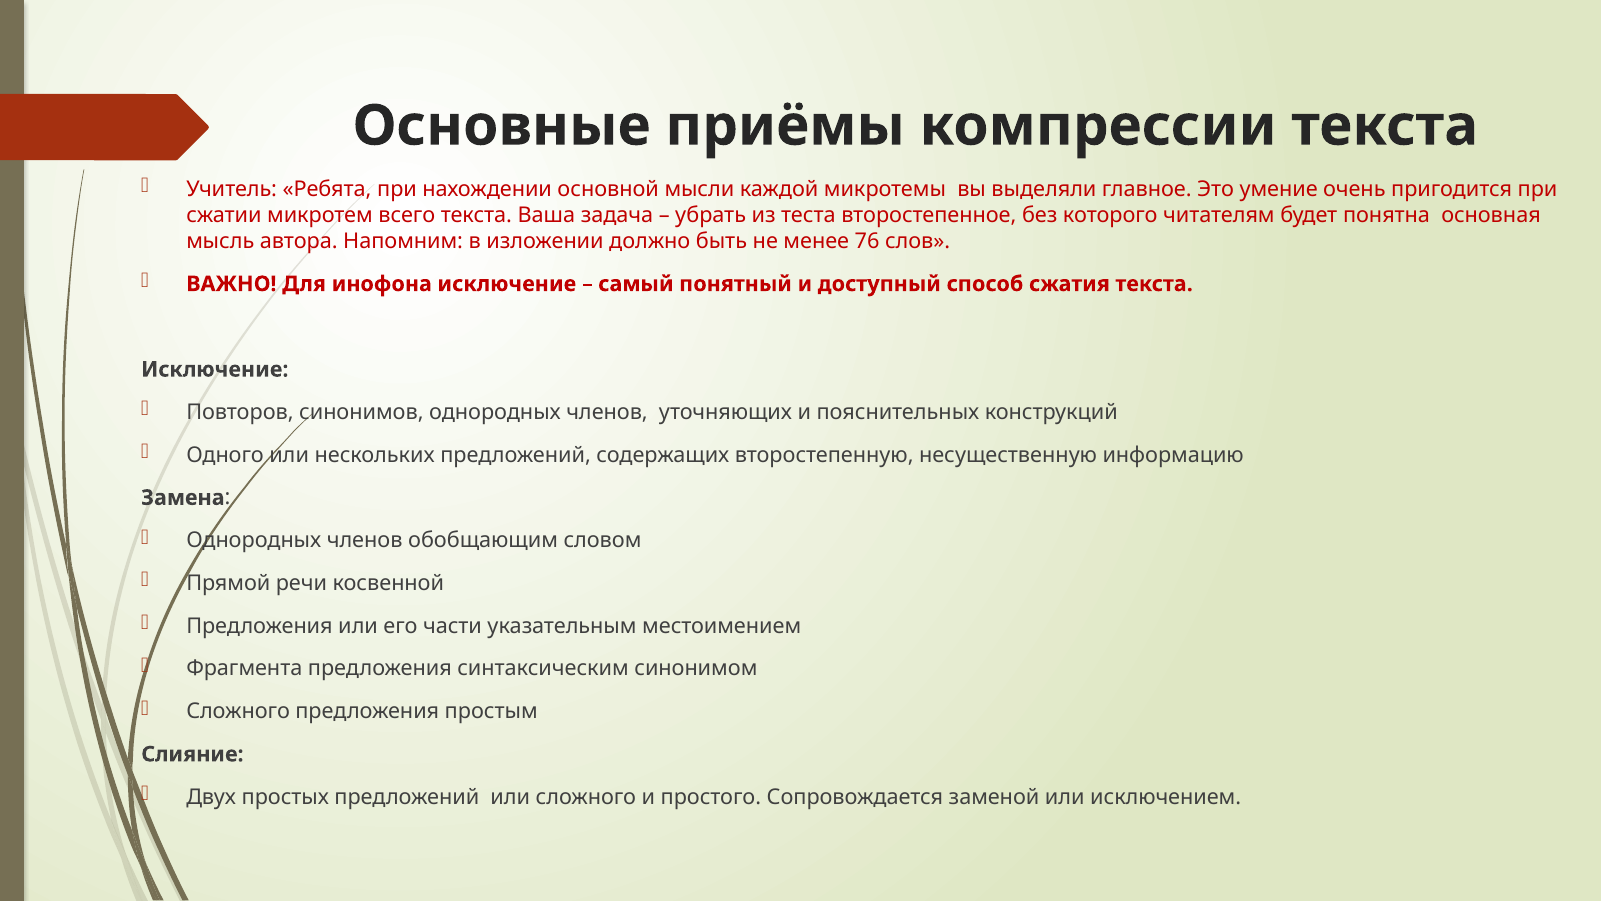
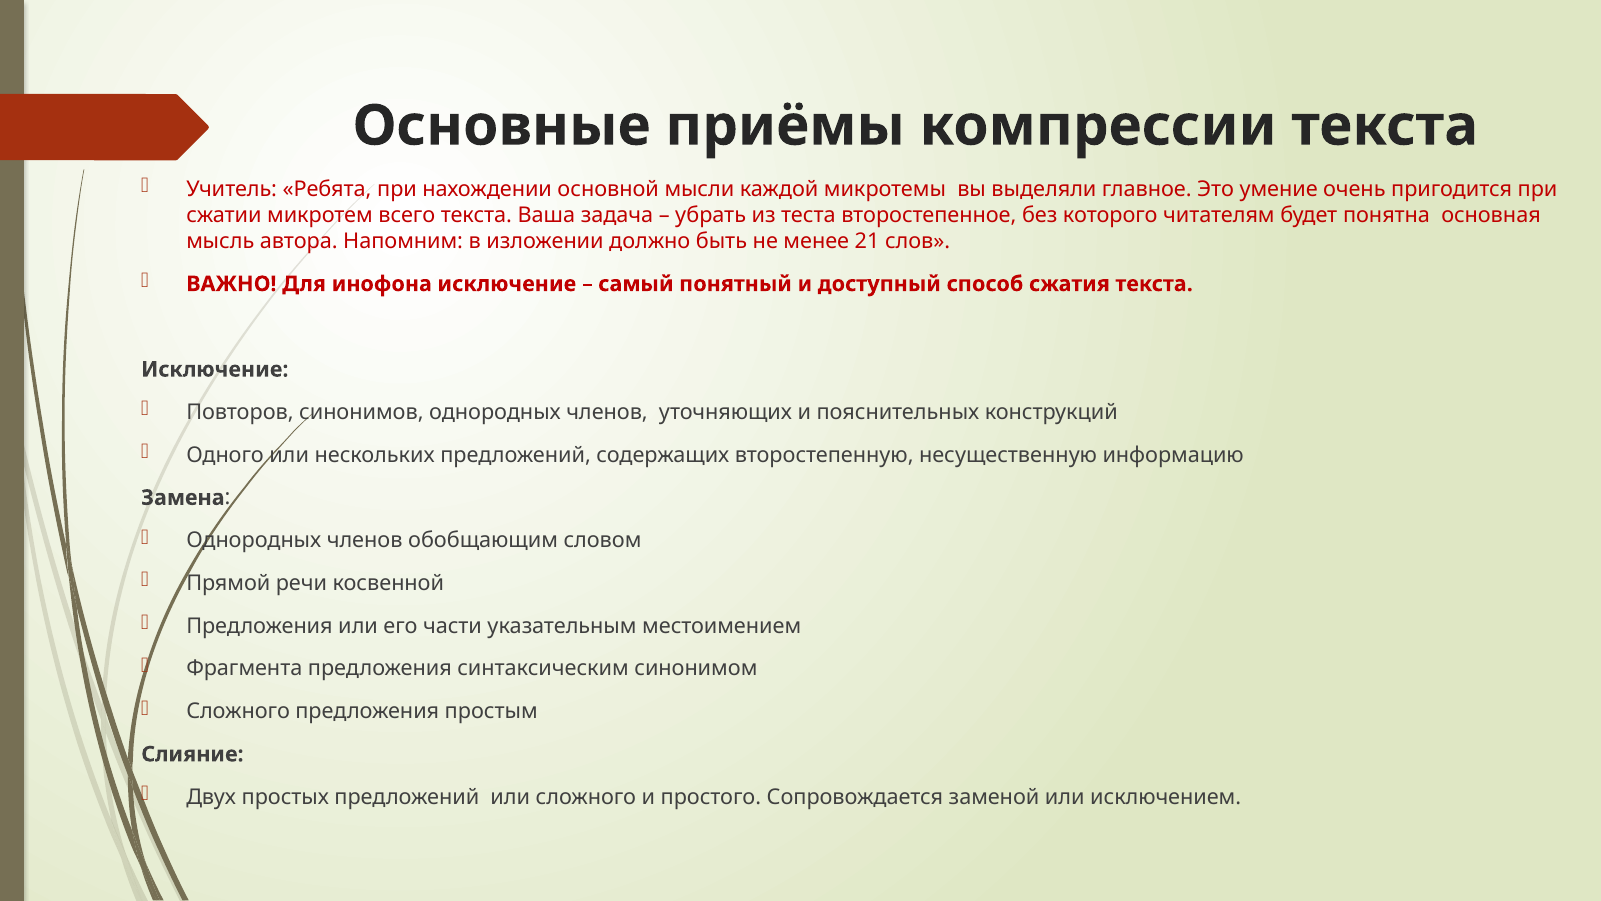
76: 76 -> 21 (867, 241)
